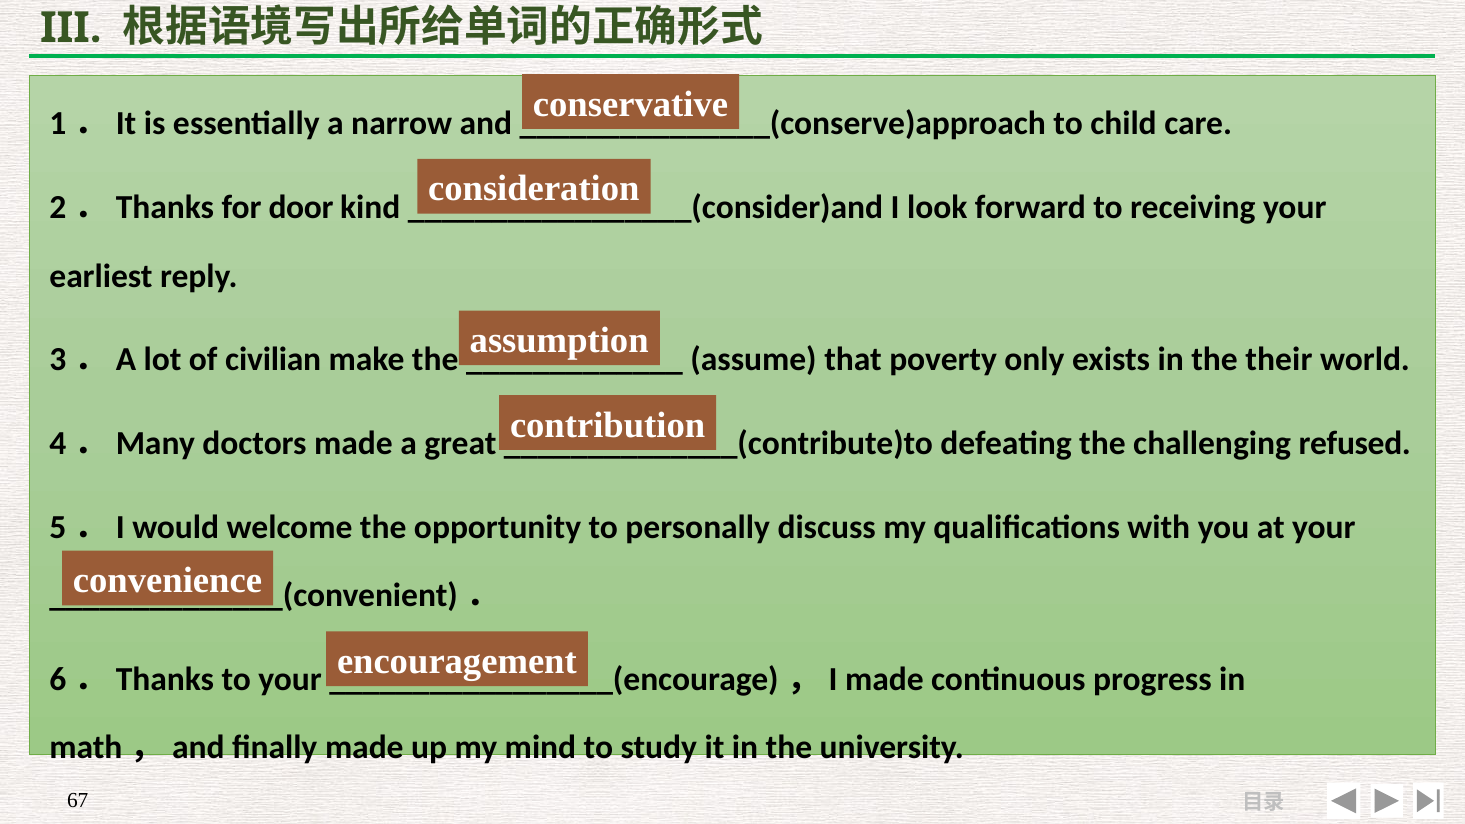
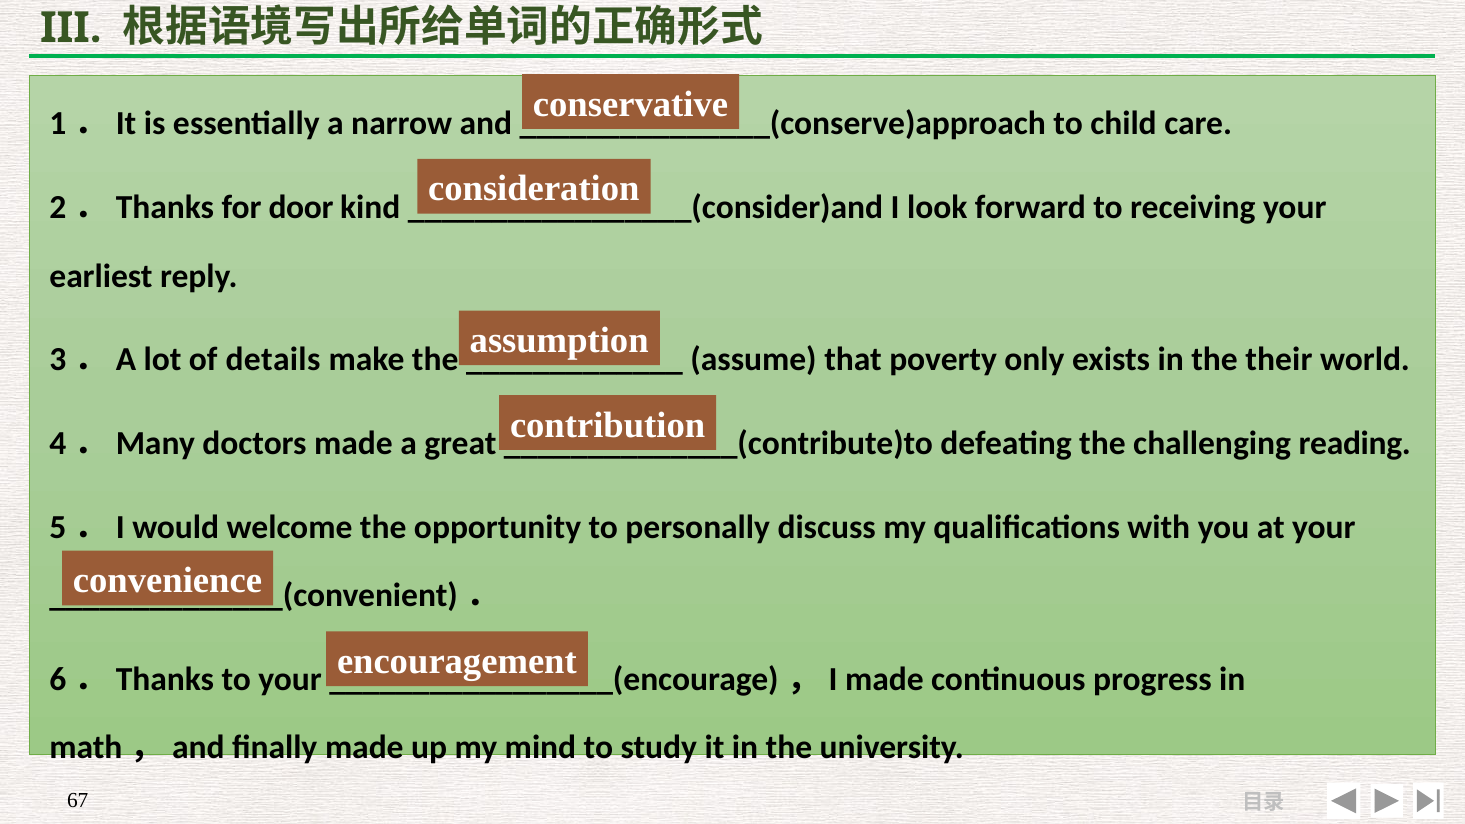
civilian: civilian -> details (273, 360)
refused: refused -> reading (1355, 443)
